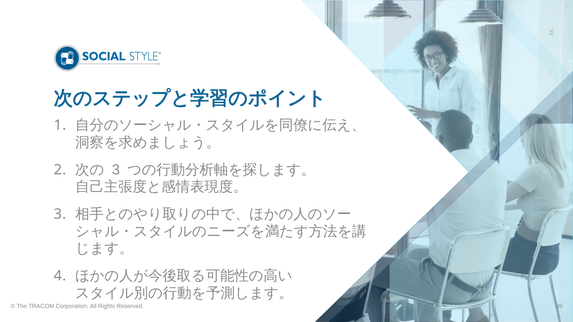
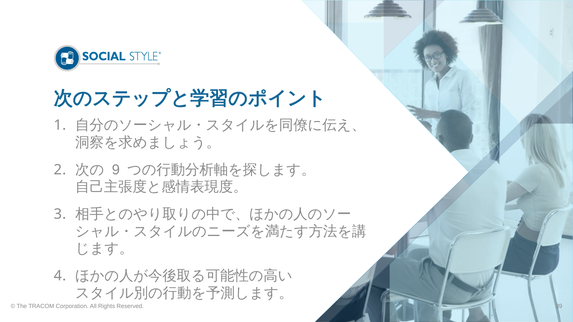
3: 3 -> 9 (116, 170)
